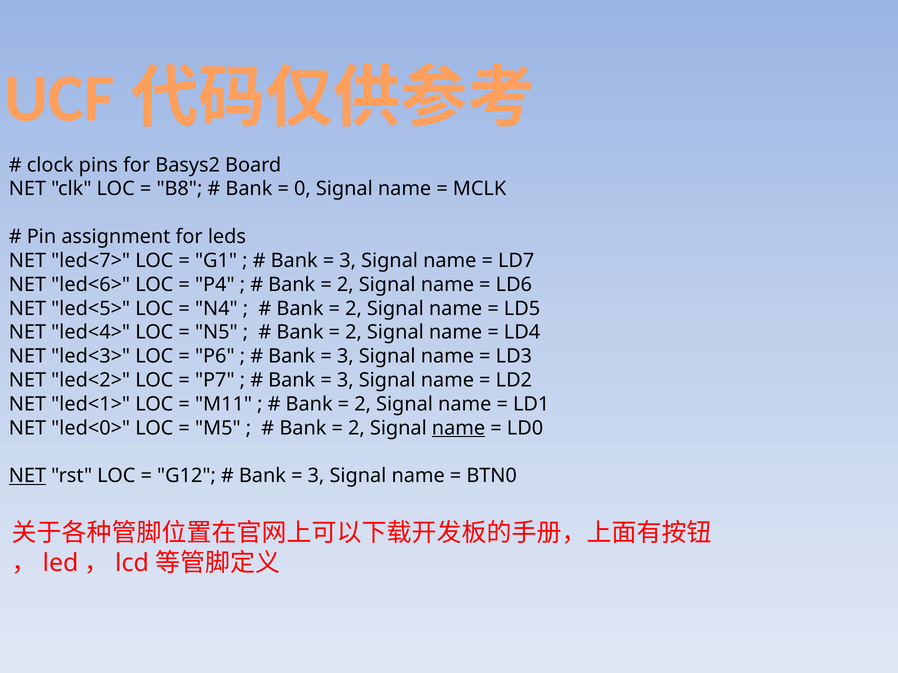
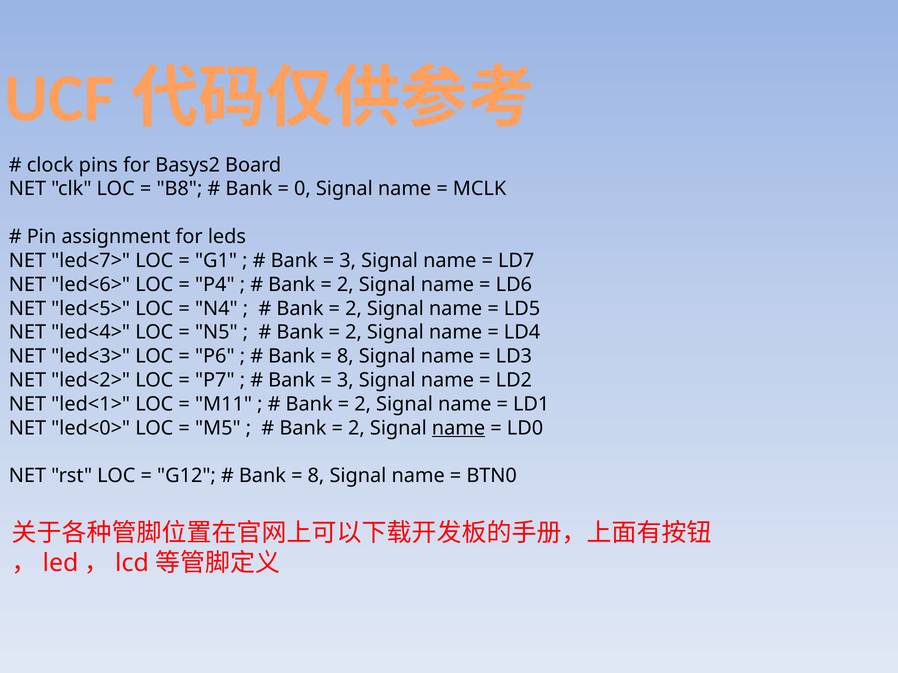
3: 3 -> 8 (345, 357)
NET underline: present -> none (27, 476)
3: 3 -> 8 (316, 476)
